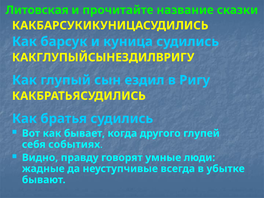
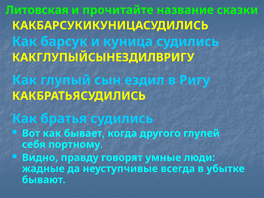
событиях: событиях -> портному (74, 144)
